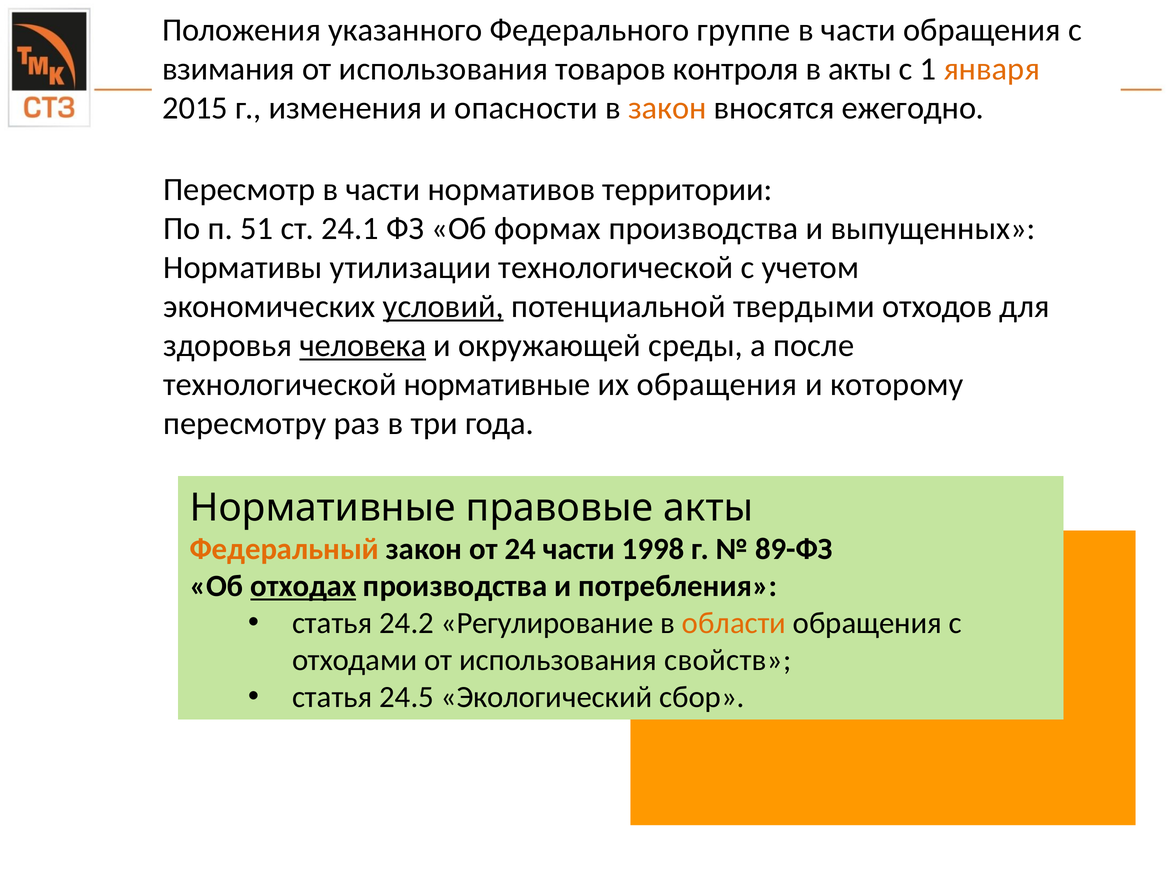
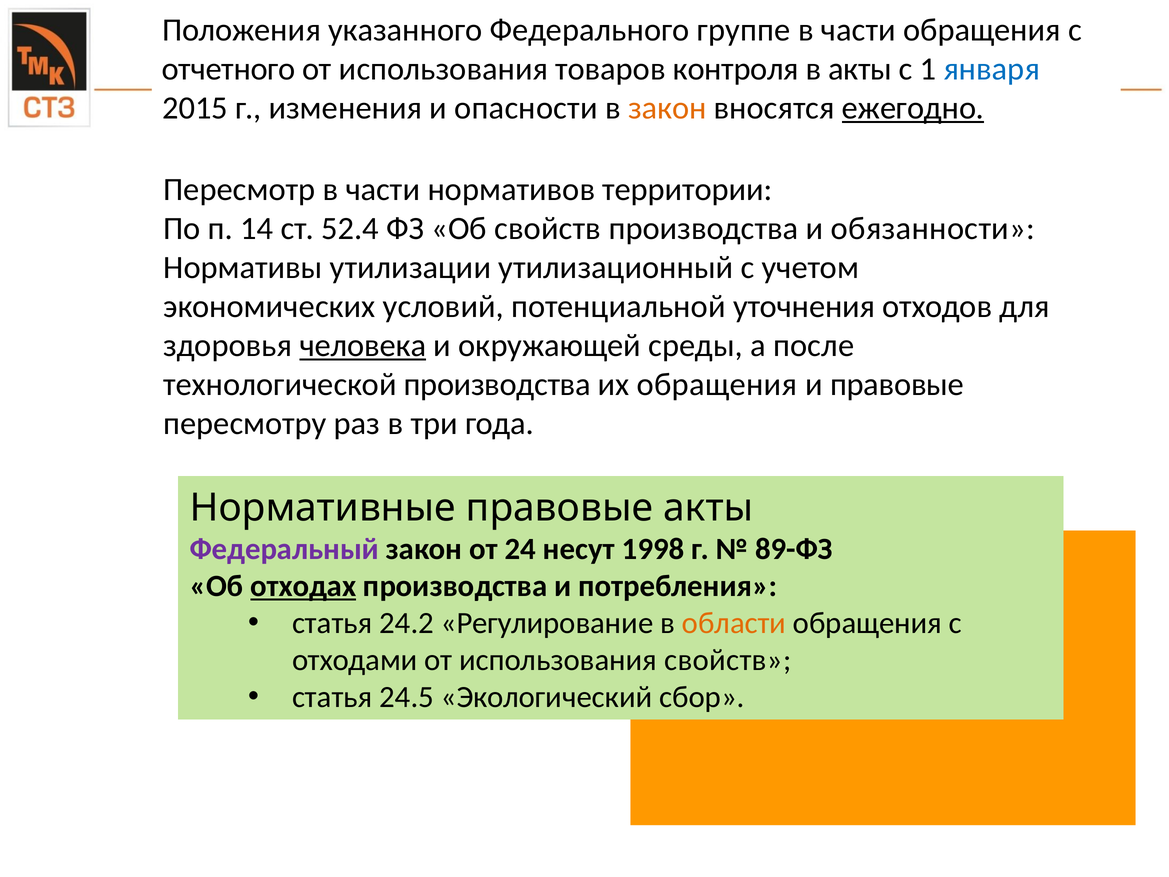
взимания: взимания -> отчетного (229, 69)
января colour: orange -> blue (992, 69)
ежегодно underline: none -> present (913, 108)
51: 51 -> 14 (257, 229)
24.1: 24.1 -> 52.4 (350, 229)
Об формах: формах -> свойств (548, 229)
выпущенных: выпущенных -> обязанности (933, 229)
утилизации технологической: технологической -> утилизационный (616, 268)
условий underline: present -> none (443, 307)
твердыми: твердыми -> уточнения (804, 307)
технологической нормативные: нормативные -> производства (497, 385)
и которому: которому -> правовые (897, 385)
Федеральный colour: orange -> purple (284, 549)
24 части: части -> несут (579, 549)
